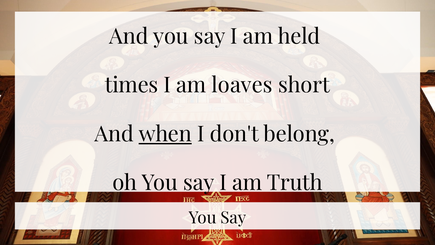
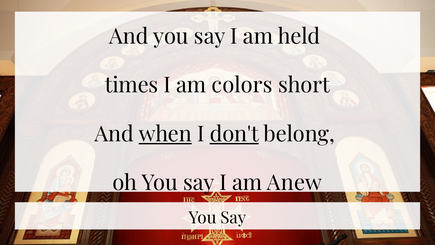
loaves: loaves -> colors (242, 85)
don't underline: none -> present (234, 134)
Truth: Truth -> Anew (295, 183)
